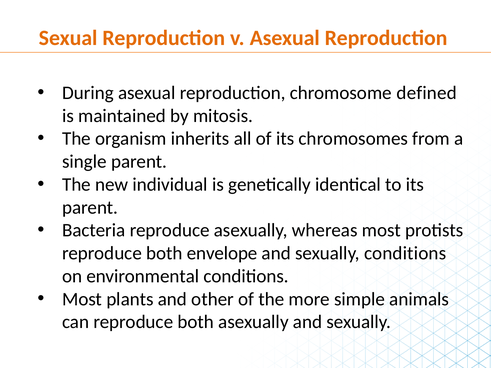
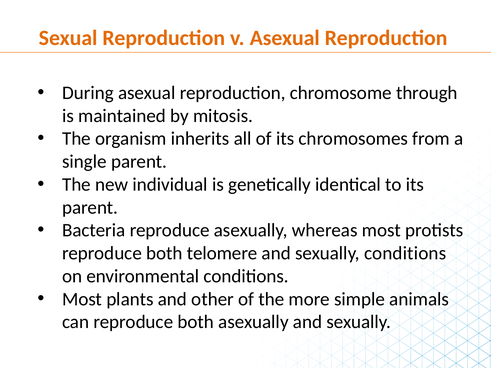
defined: defined -> through (427, 93)
envelope: envelope -> telomere (222, 253)
